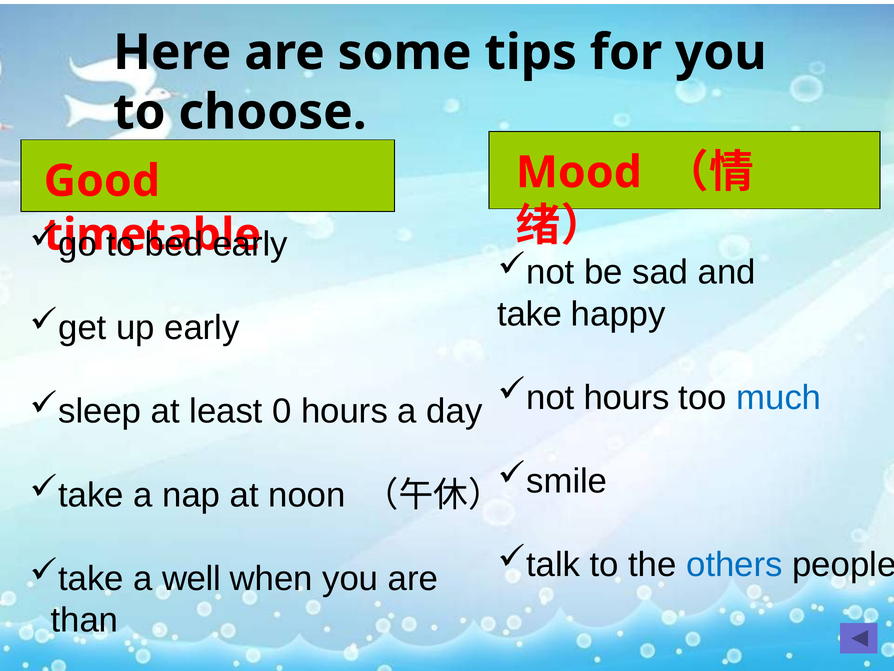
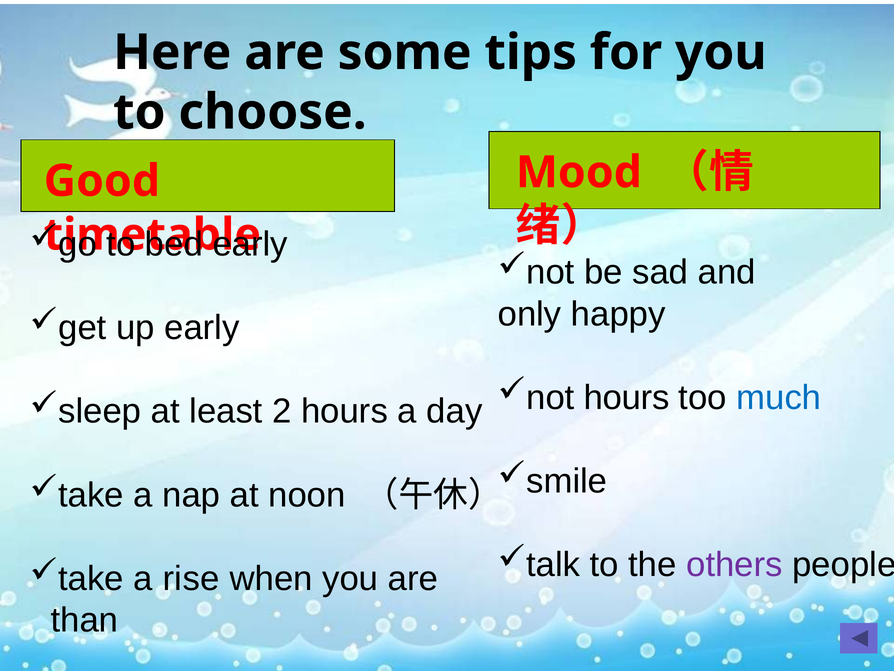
take: take -> only (530, 314)
0: 0 -> 2 (282, 411)
others colour: blue -> purple (734, 564)
well: well -> rise (191, 578)
